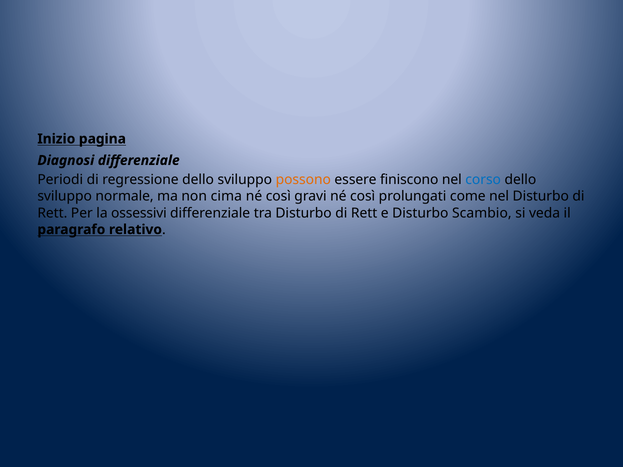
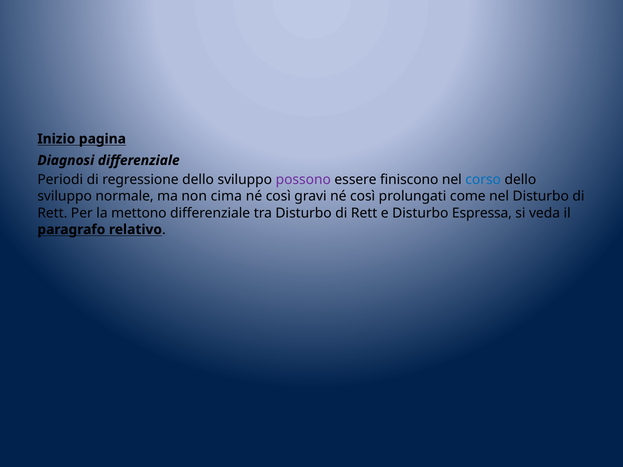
possono colour: orange -> purple (303, 180)
ossessivi: ossessivi -> mettono (139, 213)
Scambio: Scambio -> Espressa (482, 213)
